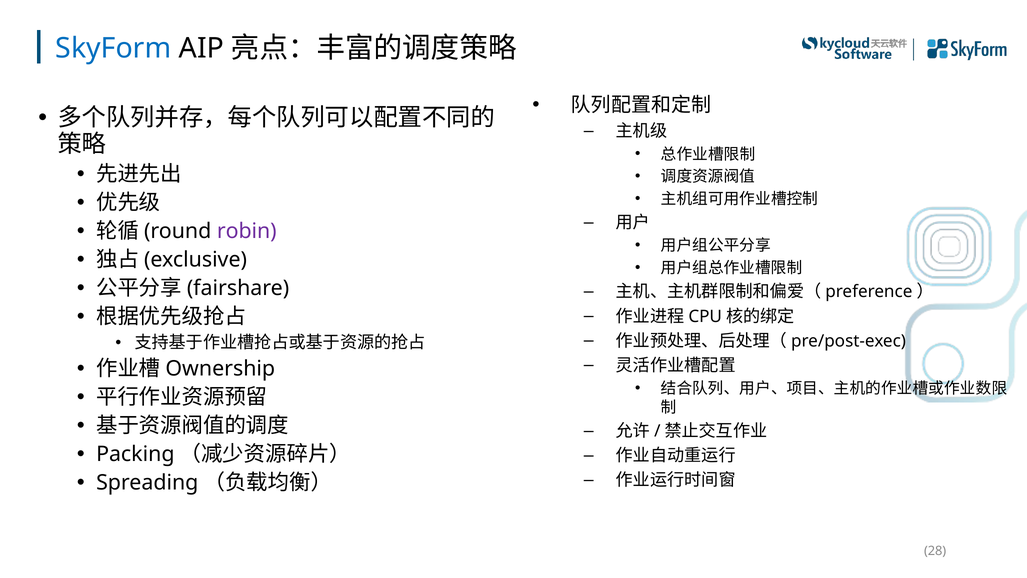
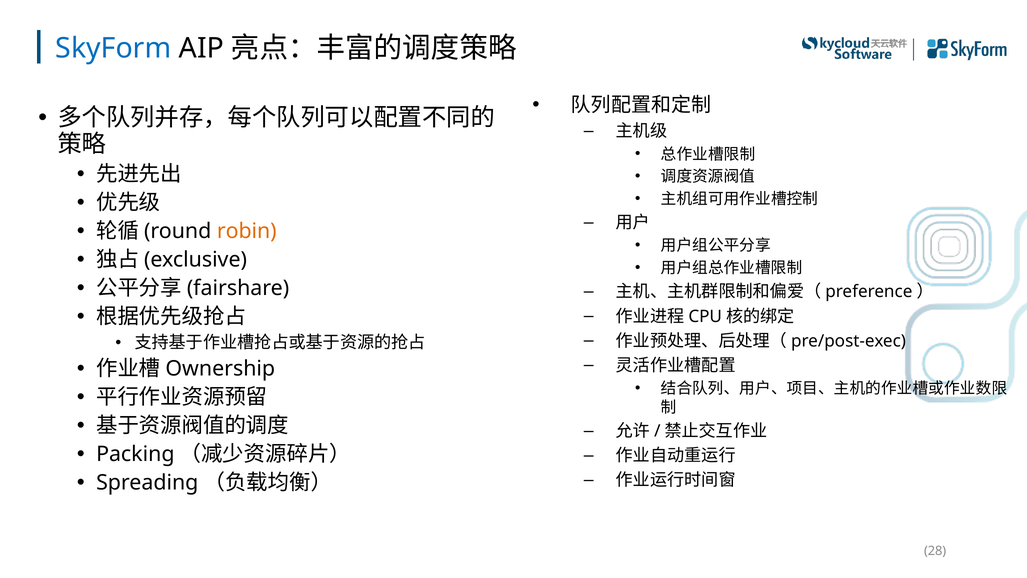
robin colour: purple -> orange (247, 231)
